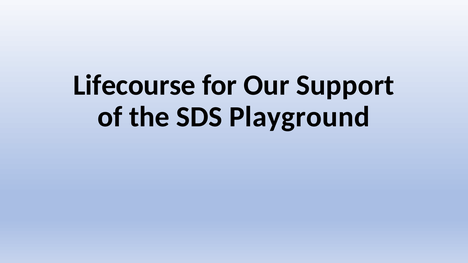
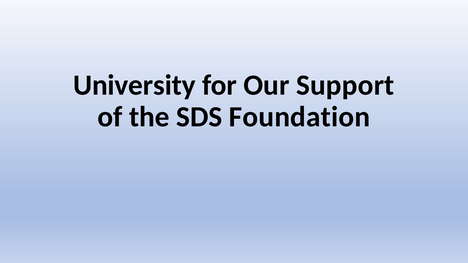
Lifecourse: Lifecourse -> University (134, 85)
Playground: Playground -> Foundation (300, 117)
